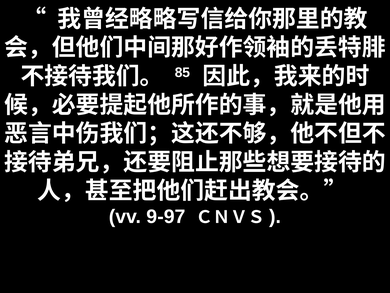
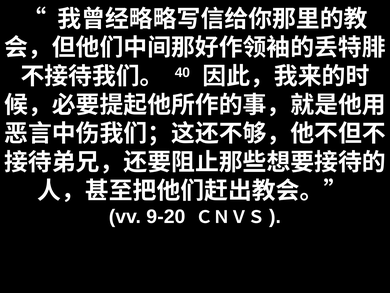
85: 85 -> 40 (182, 73)
9-97: 9-97 -> 9-20 (166, 216)
